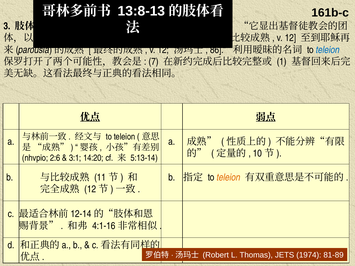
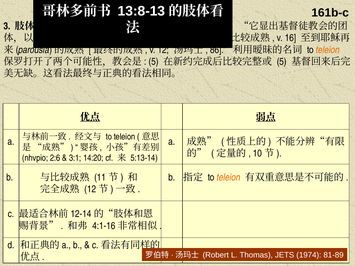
12: 12 -> 16 (290, 38)
teleion colour: blue -> orange (328, 50)
7: 7 -> 5 (154, 62)
1: 1 -> 5 (282, 62)
